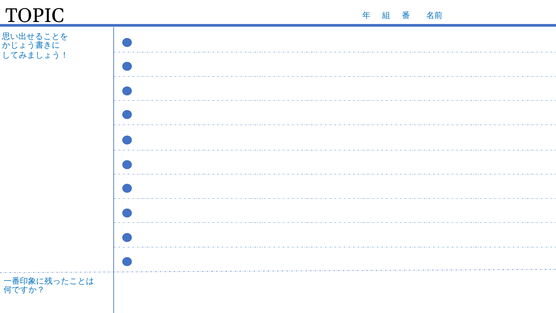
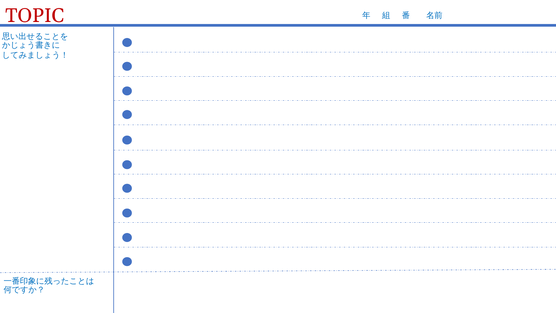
TOPIC colour: black -> red (35, 16)
